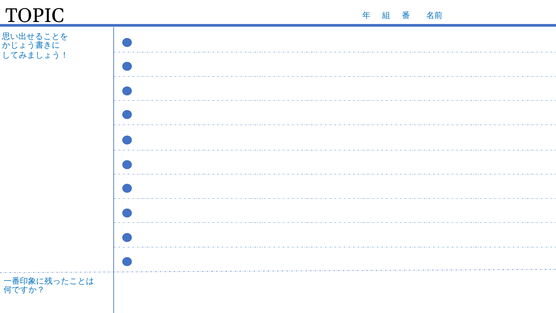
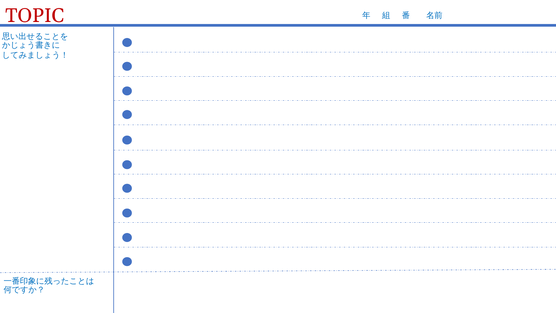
TOPIC colour: black -> red (35, 16)
